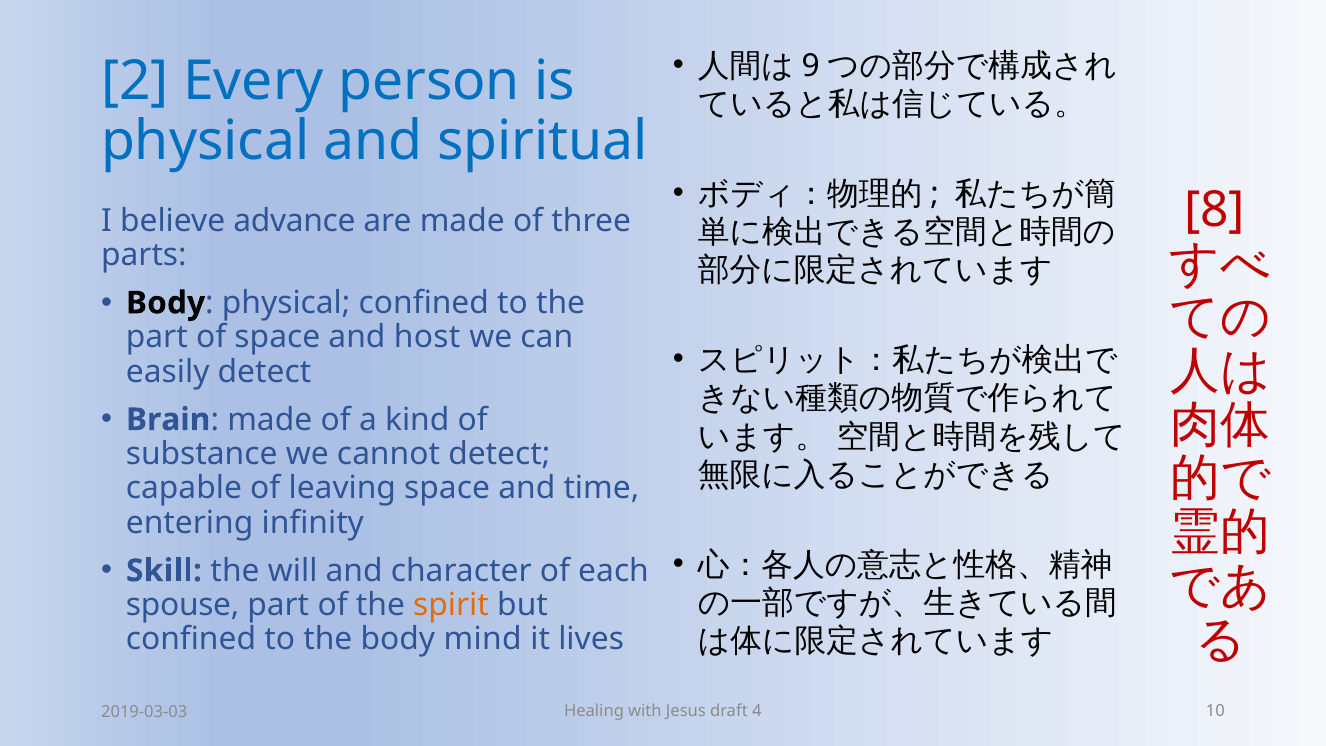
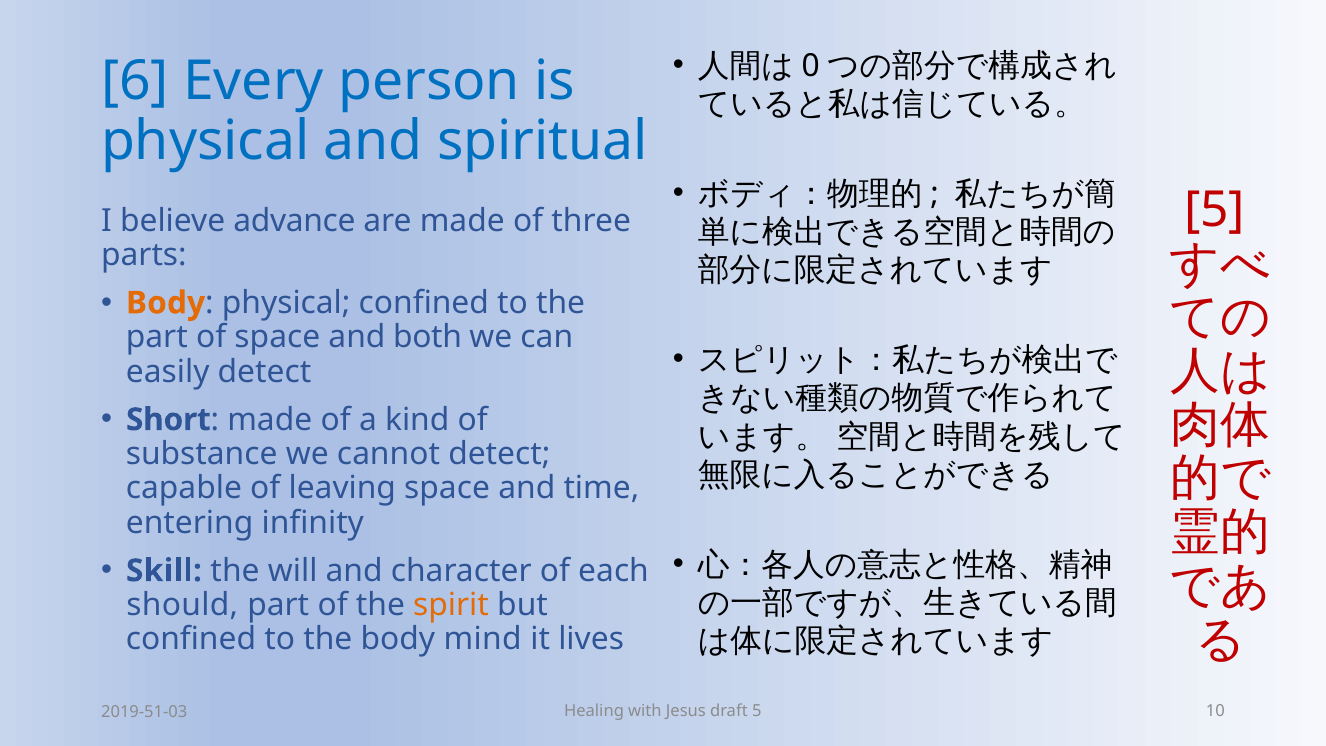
9: 9 -> 0 (811, 66)
2: 2 -> 6 (135, 82)
8: 8 -> 5 (1215, 210)
Body colour: black -> orange (166, 303)
host: host -> both (428, 337)
Brain: Brain -> Short (168, 420)
spouse: spouse -> should (182, 605)
draft 4: 4 -> 5 (757, 711)
2019-03-03: 2019-03-03 -> 2019-51-03 (144, 712)
